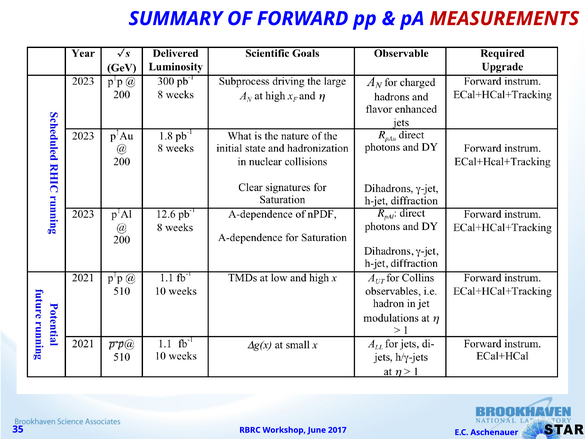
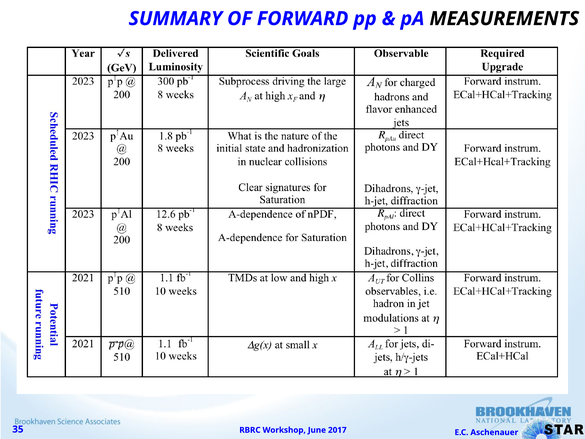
MEASUREMENTS colour: red -> black (504, 19)
